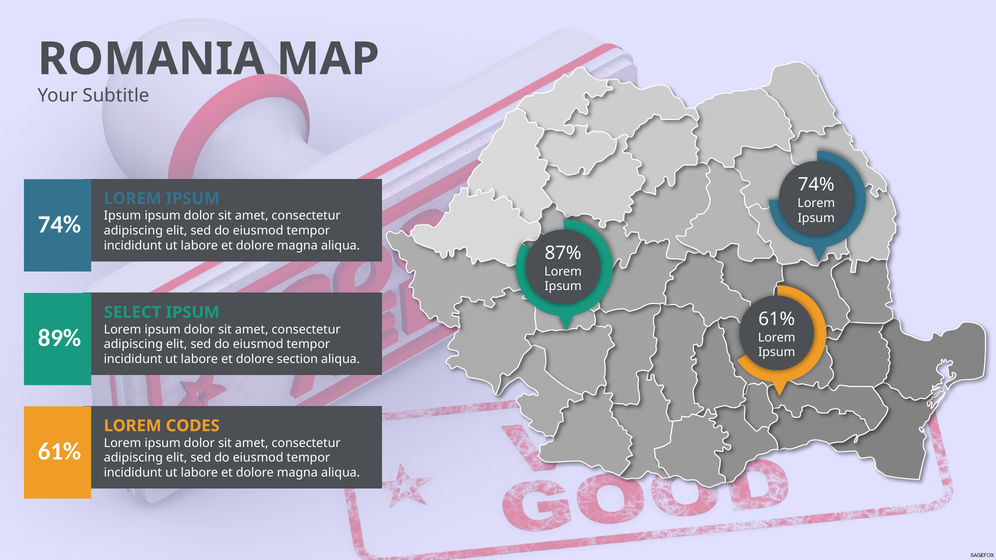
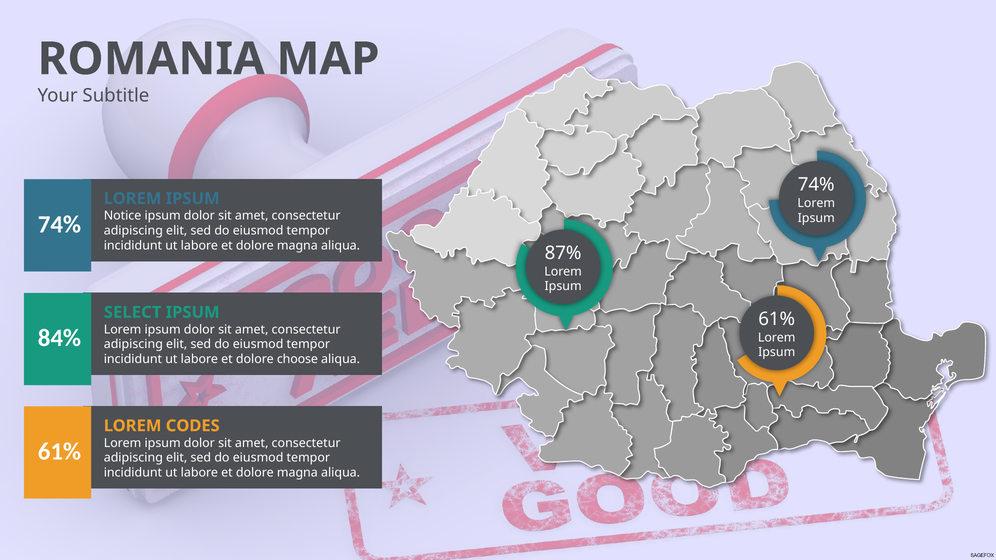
Ipsum: Ipsum -> Notice (123, 216)
89%: 89% -> 84% (59, 338)
section: section -> choose (297, 359)
